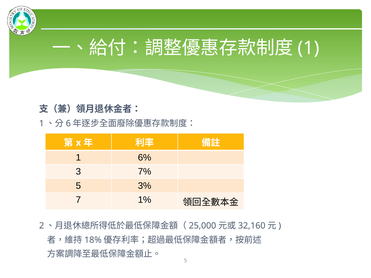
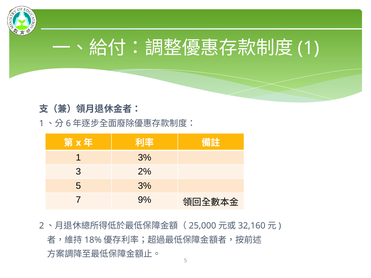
1 6%: 6% -> 3% (145, 158)
7%: 7% -> 2% (145, 172)
1%: 1% -> 9% (145, 200)
